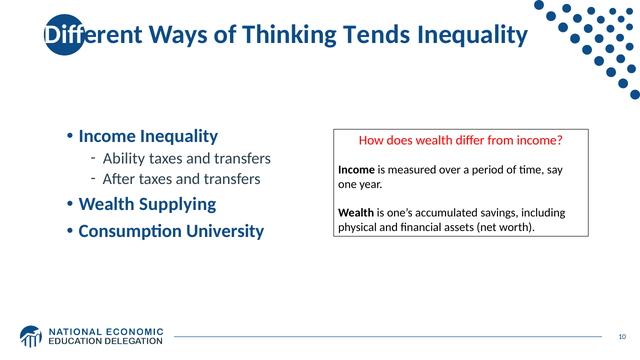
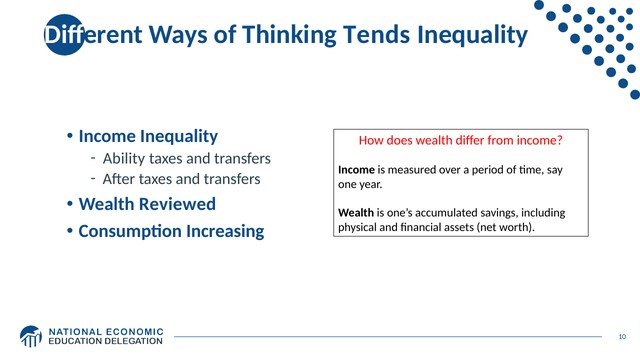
Supplying: Supplying -> Reviewed (178, 204)
University: University -> Increasing (225, 231)
